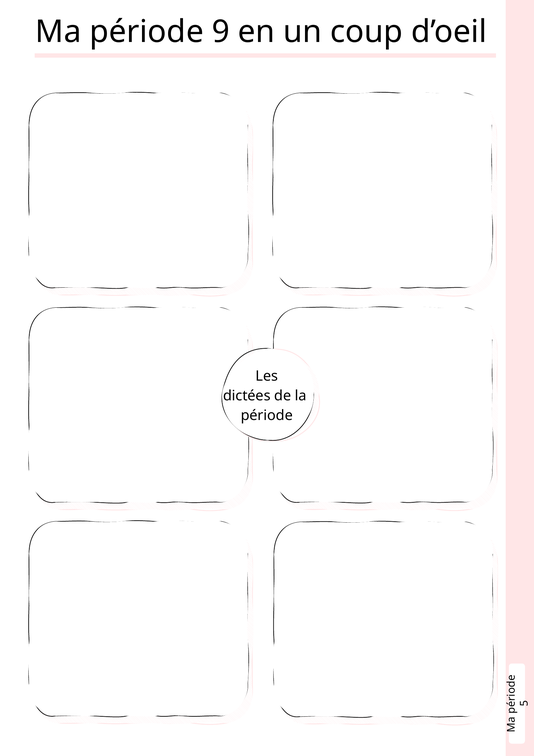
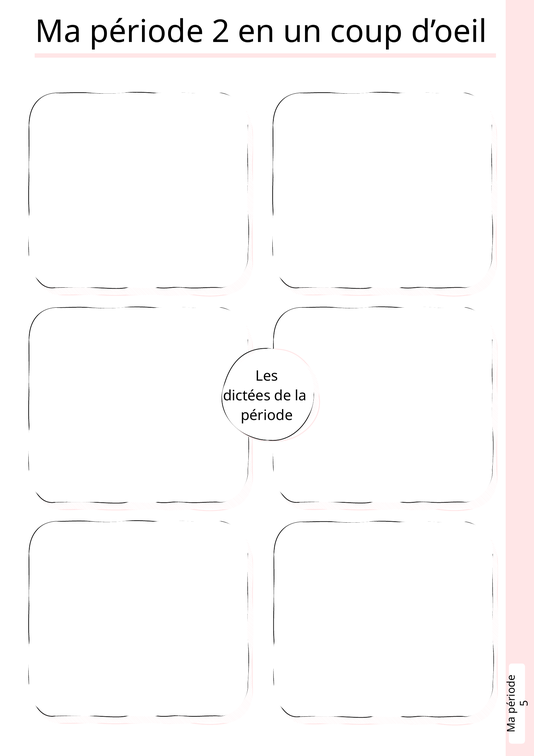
9: 9 -> 2 (221, 32)
